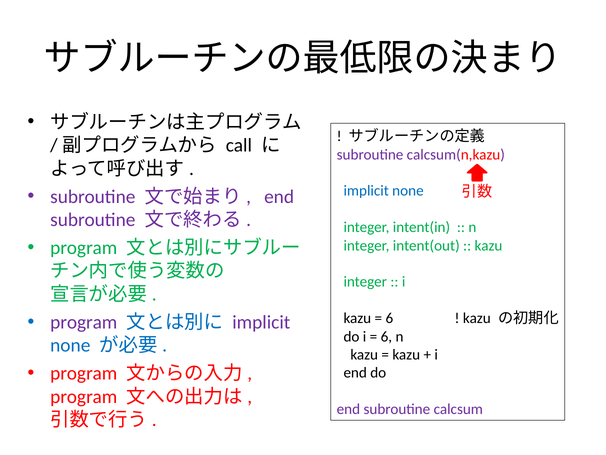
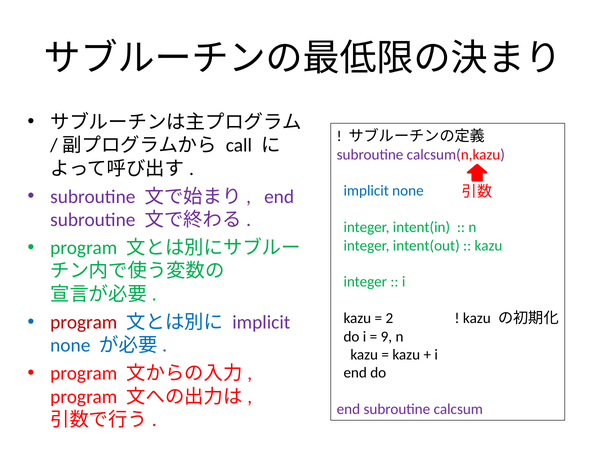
6: 6 -> 2 (389, 318)
program colour: purple -> red (84, 322)
6: 6 -> 9 (386, 336)
